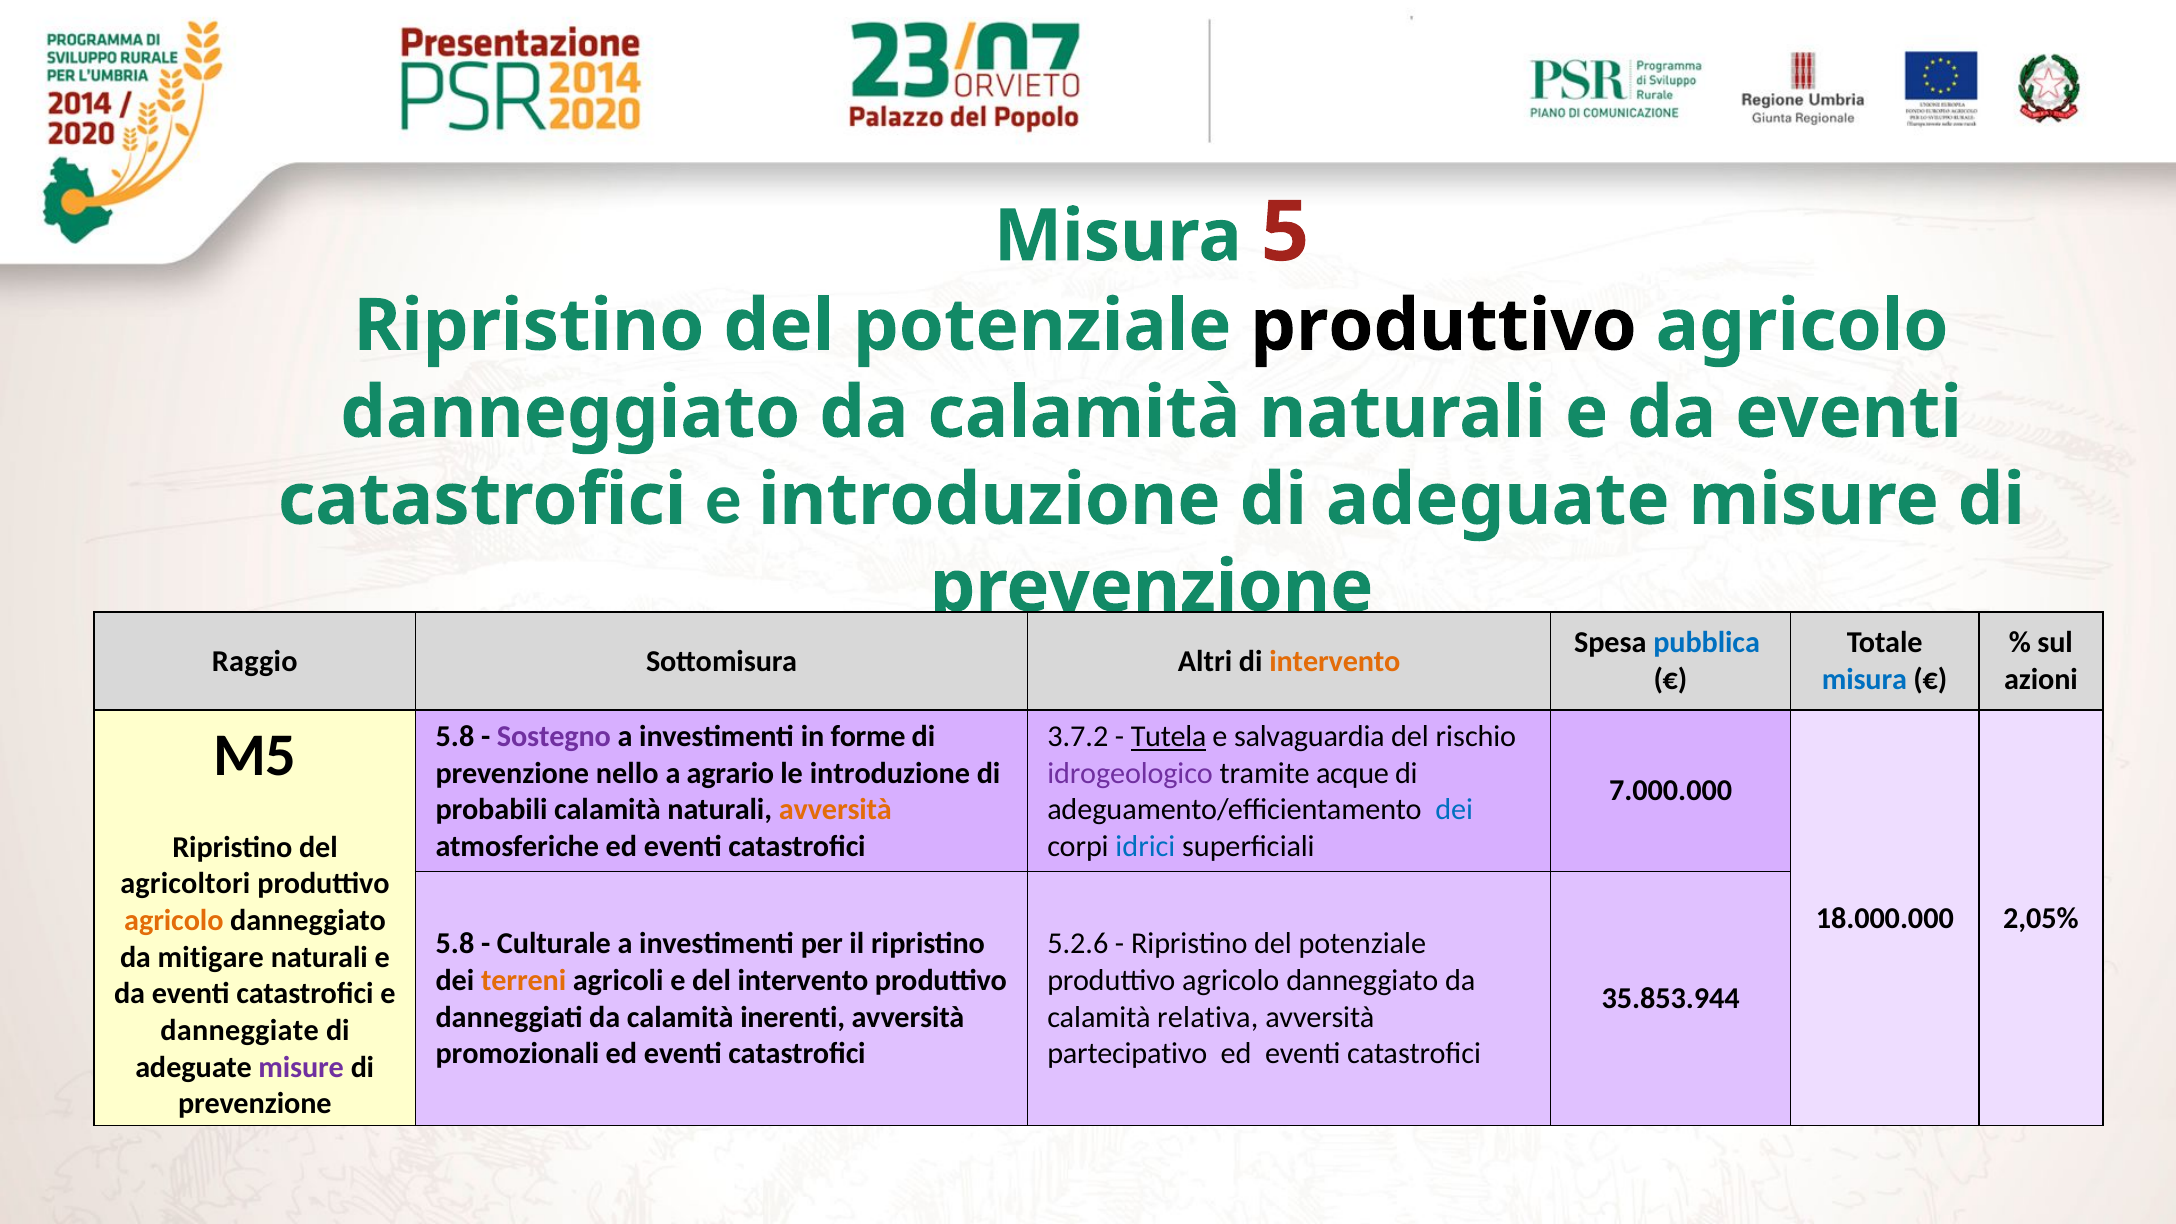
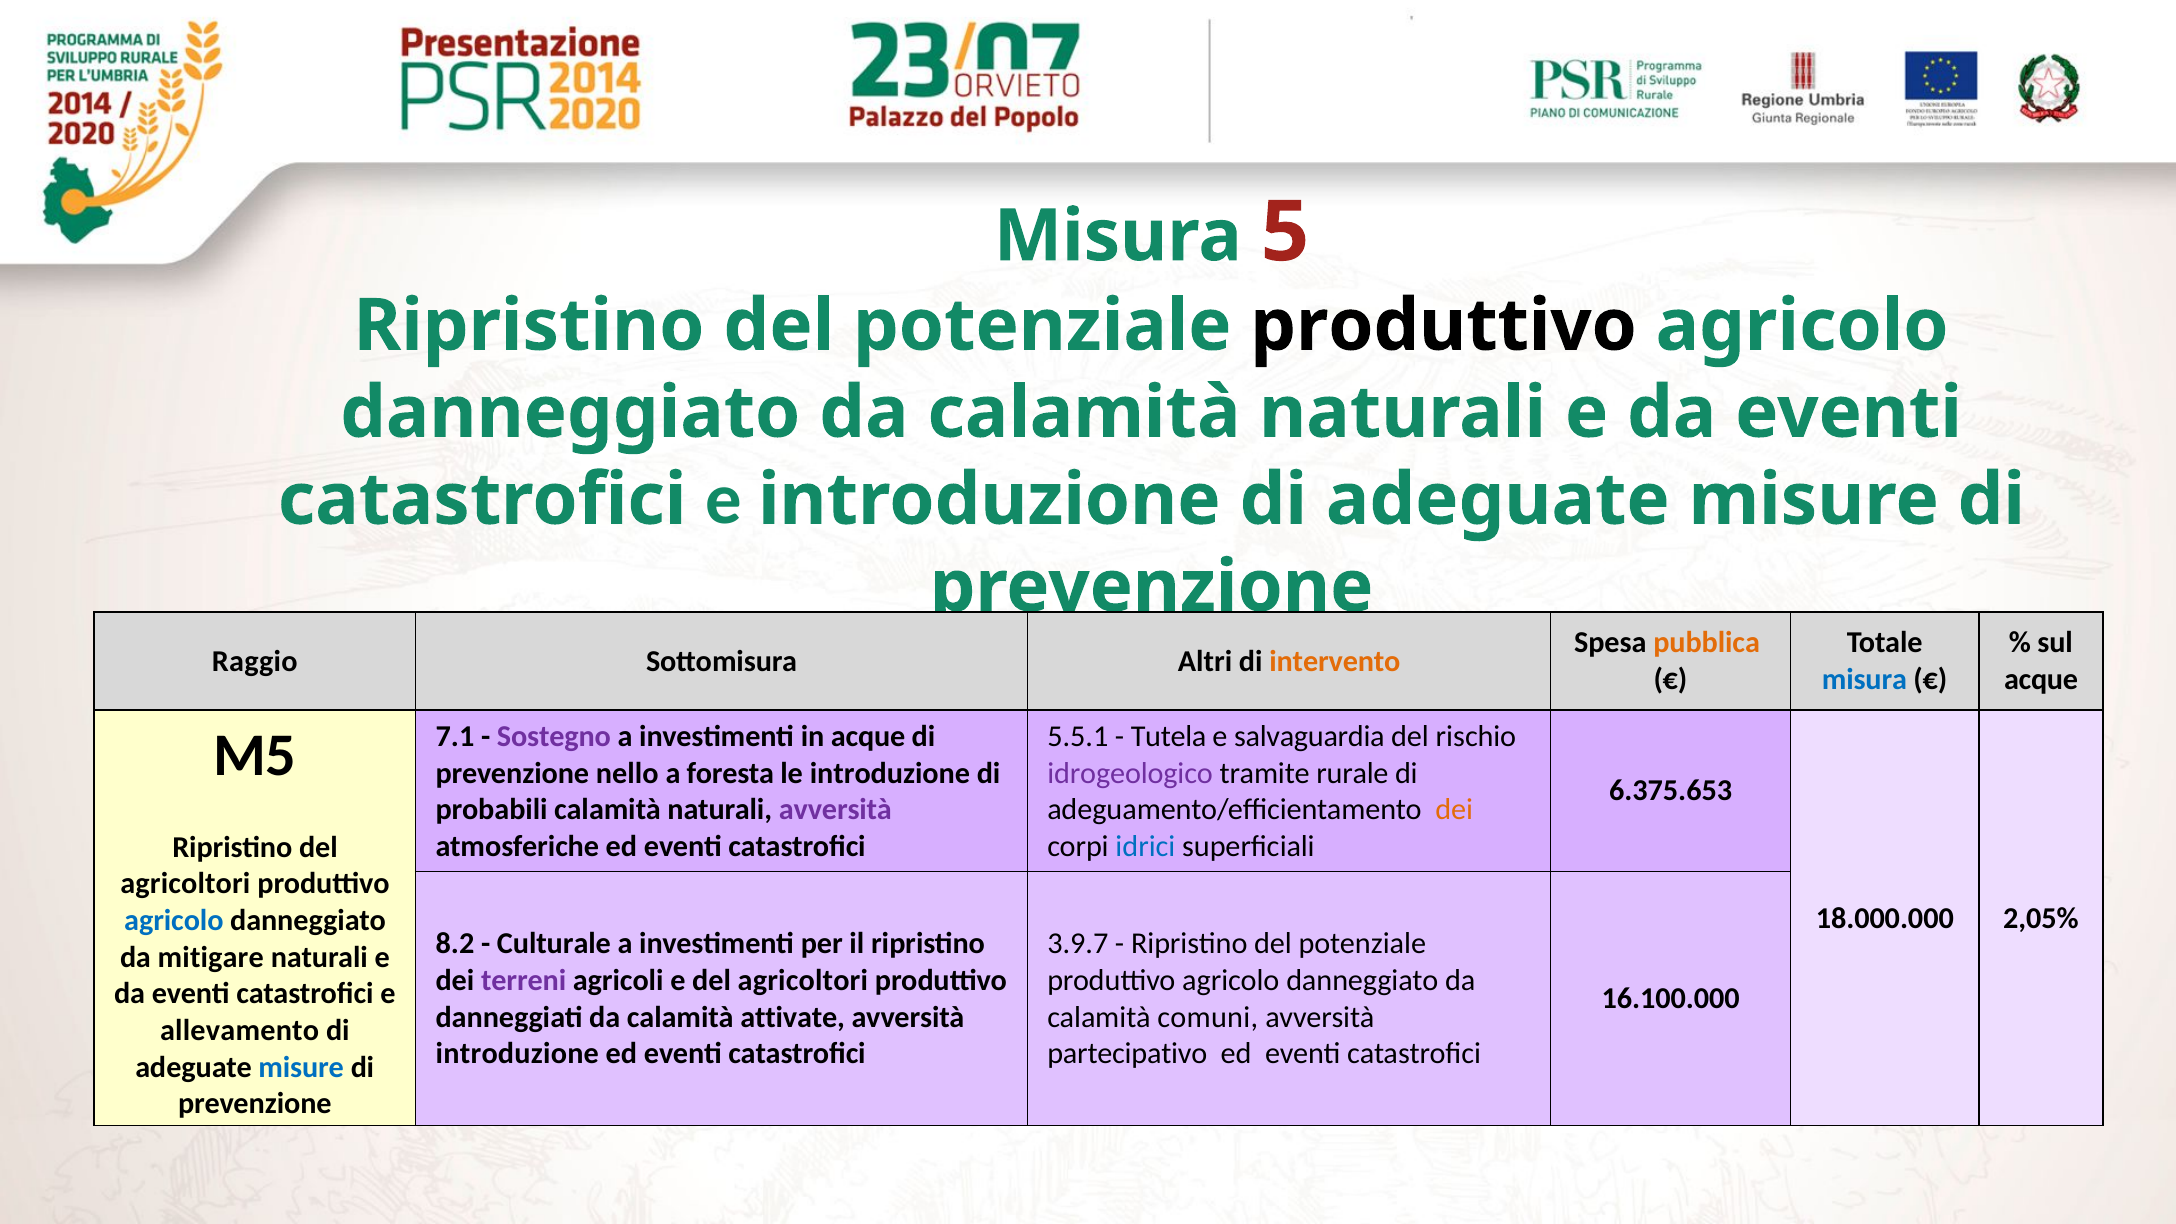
pubblica colour: blue -> orange (1707, 643)
azioni: azioni -> acque (2041, 680)
5.8: 5.8 -> 7.1 (455, 737)
in forme: forme -> acque (868, 737)
3.7.2: 3.7.2 -> 5.5.1 (1078, 737)
Tutela underline: present -> none (1169, 737)
agrario: agrario -> foresta (730, 773)
acque: acque -> rurale (1352, 773)
7.000.000: 7.000.000 -> 6.375.653 (1671, 791)
avversità colour: orange -> purple (835, 810)
dei colour: blue -> orange (1454, 810)
agricolo colour: orange -> blue (174, 921)
5.8: 5.8 -> 8.2 (455, 944)
5.2.6: 5.2.6 -> 3.9.7 (1078, 944)
terreni colour: orange -> purple (524, 981)
e del intervento: intervento -> agricoltori (803, 981)
35.853.944: 35.853.944 -> 16.100.000 (1671, 999)
inerenti: inerenti -> attivate (793, 1017)
relativa: relativa -> comuni (1208, 1017)
danneggiate: danneggiate -> allevamento (240, 1031)
promozionali: promozionali -> introduzione (517, 1054)
misure colour: purple -> blue (301, 1067)
